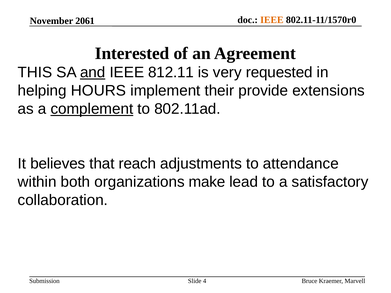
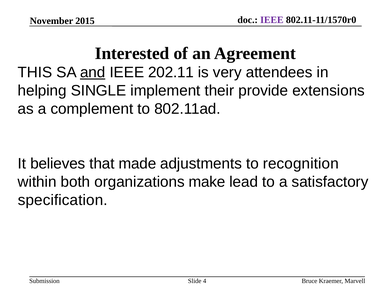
IEEE colour: orange -> purple (272, 20)
2061: 2061 -> 2015 (85, 21)
812.11: 812.11 -> 202.11 (171, 73)
requested: requested -> attendees (279, 73)
HOURS: HOURS -> SINGLE (99, 91)
complement underline: present -> none (92, 109)
reach: reach -> made (137, 164)
attendance: attendance -> recognition (301, 164)
collaboration: collaboration -> specification (63, 200)
